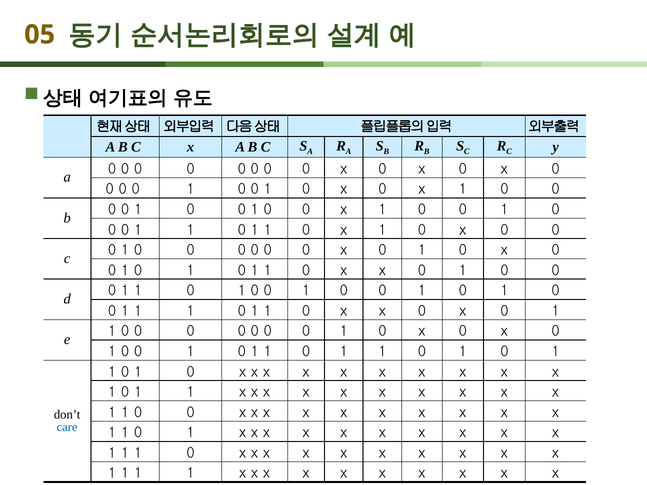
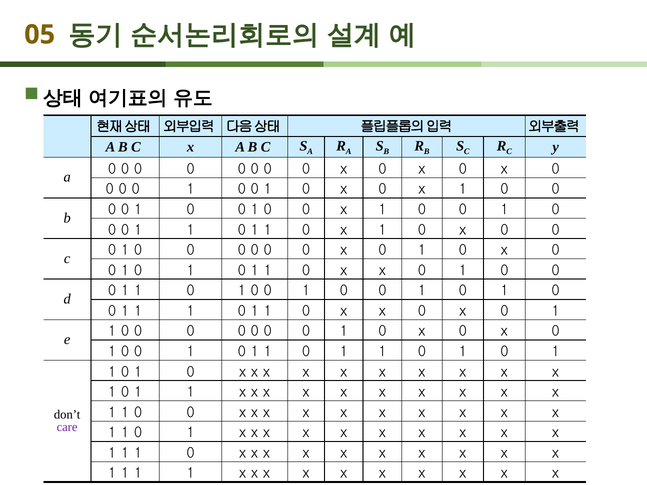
care colour: blue -> purple (67, 427)
